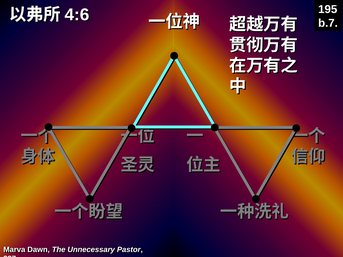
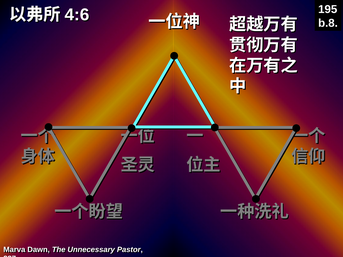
b.7: b.7 -> b.8 (328, 23)
